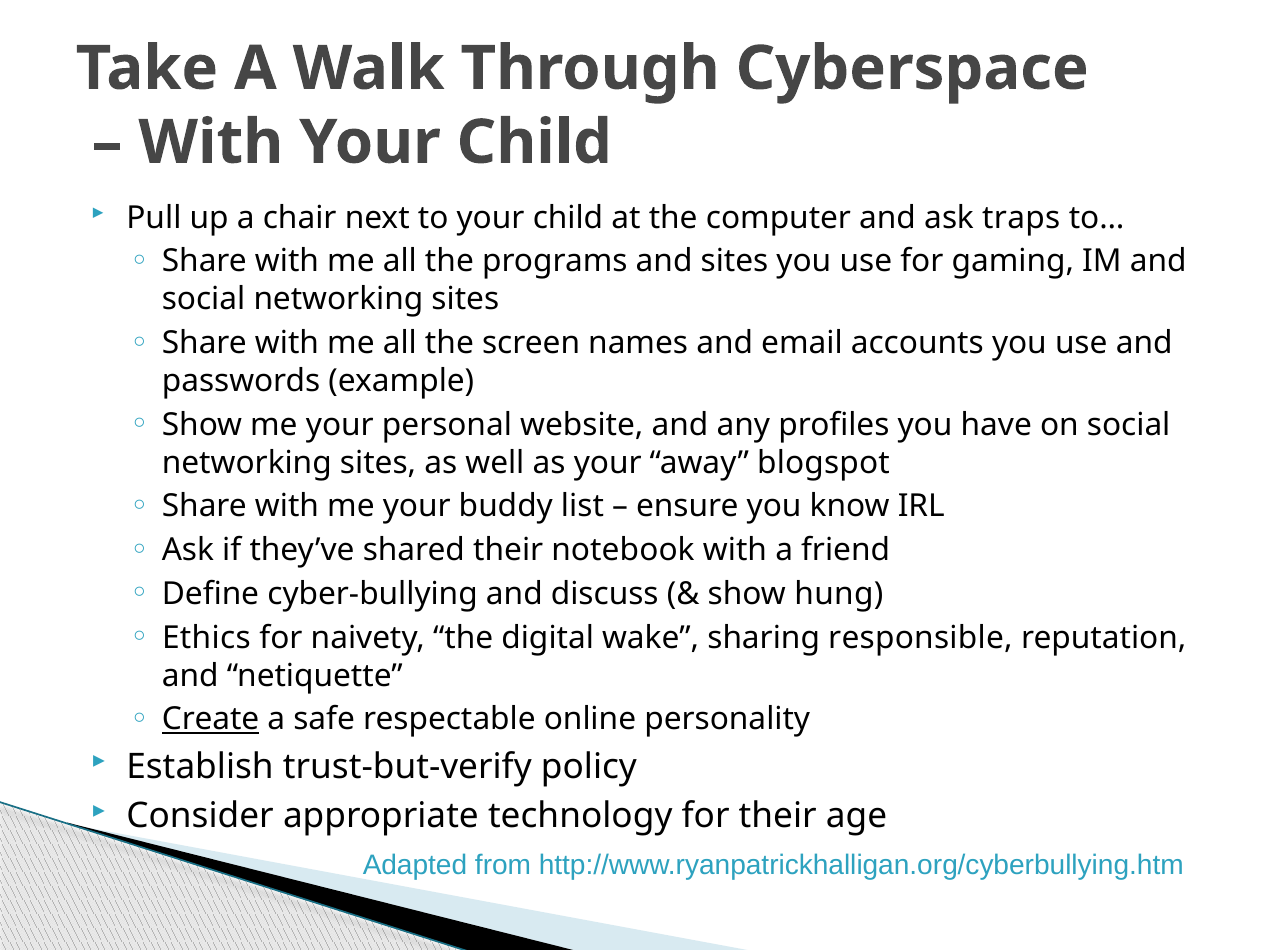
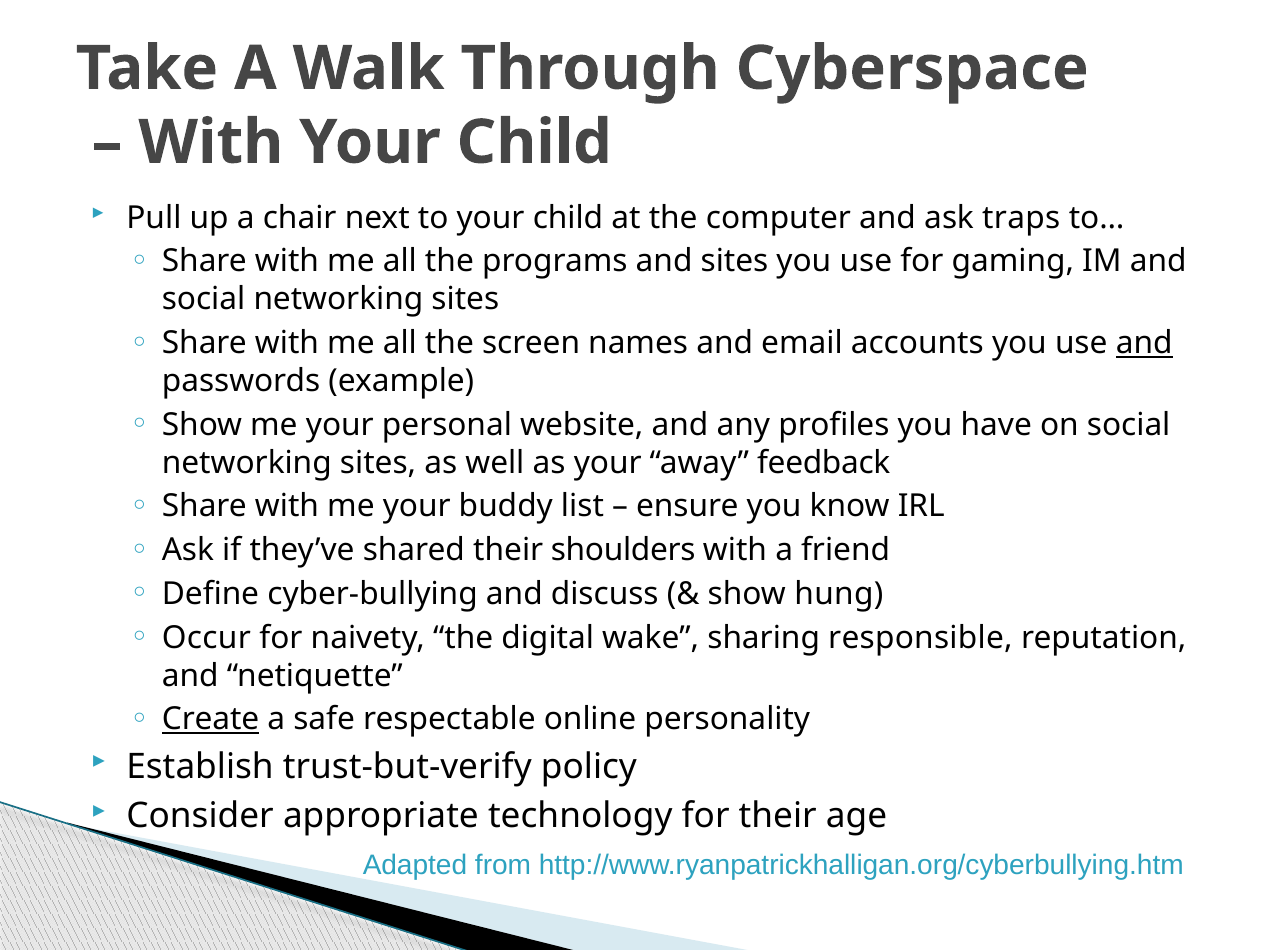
and underline: none -> present (1144, 343)
blogspot: blogspot -> feedback (824, 463)
notebook: notebook -> shoulders (623, 550)
Ethics: Ethics -> Occur (206, 637)
